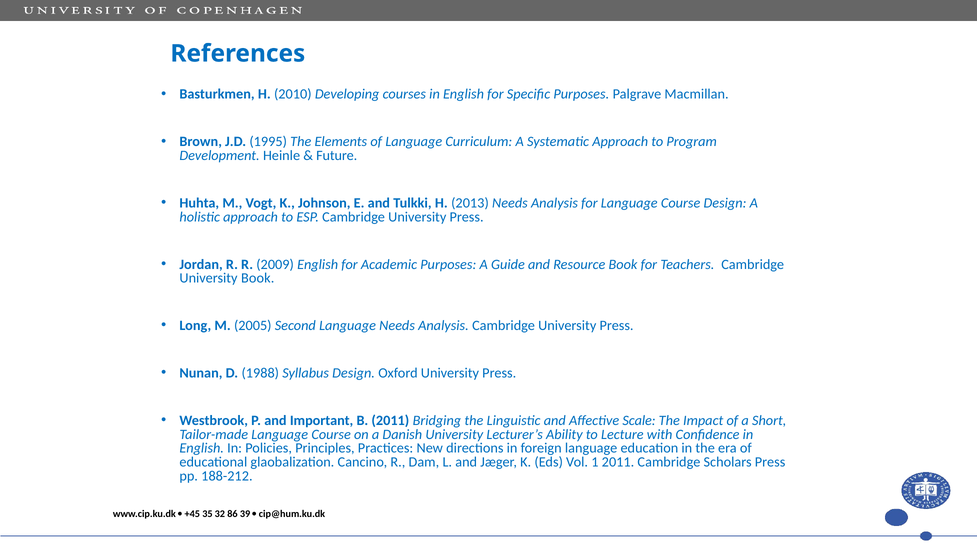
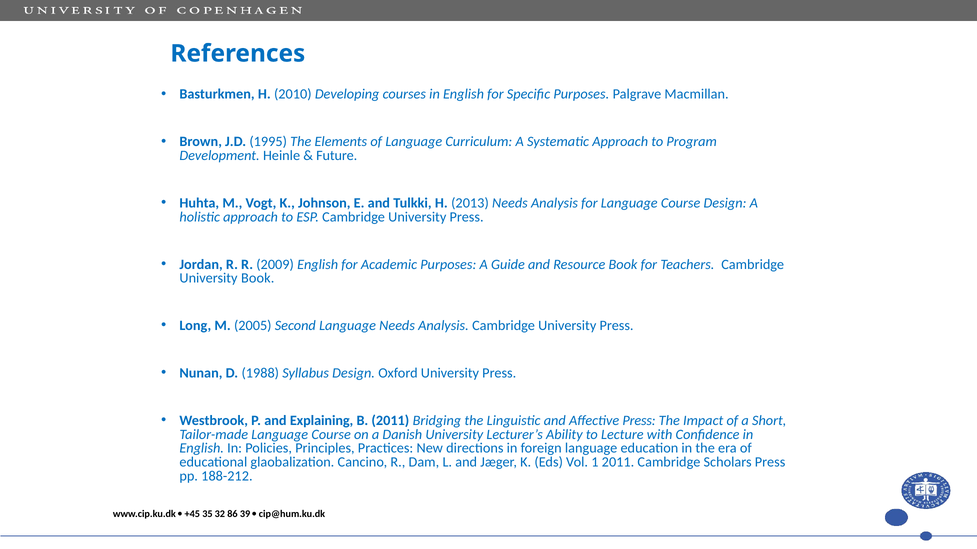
Important: Important -> Explaining (322, 421)
Affective Scale: Scale -> Press (639, 421)
